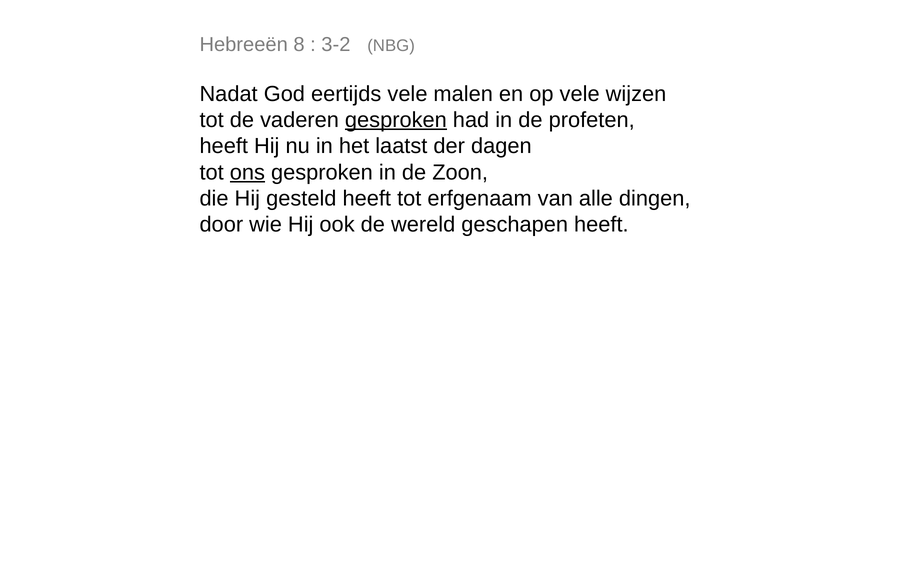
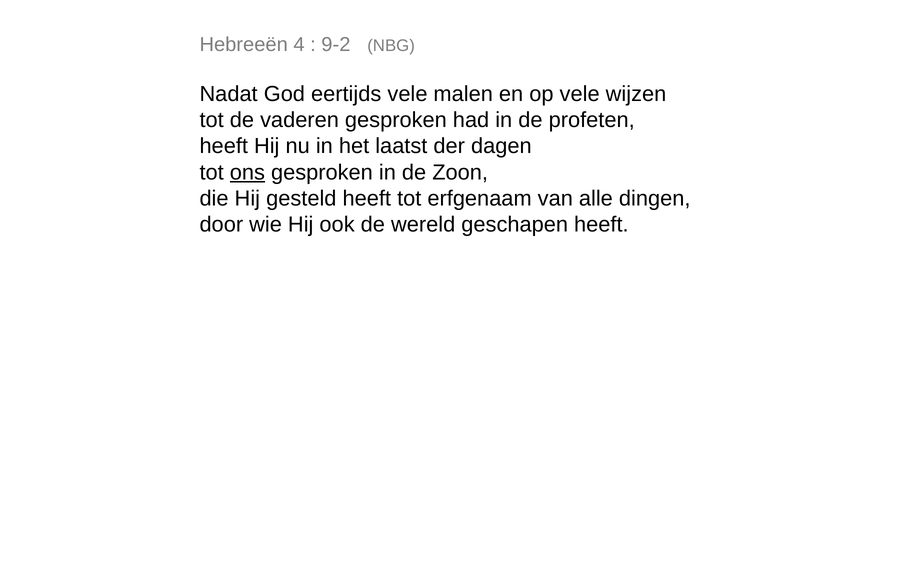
8: 8 -> 4 (299, 44)
3-2: 3-2 -> 9-2 (336, 44)
gesproken underline: present -> none (396, 120)
